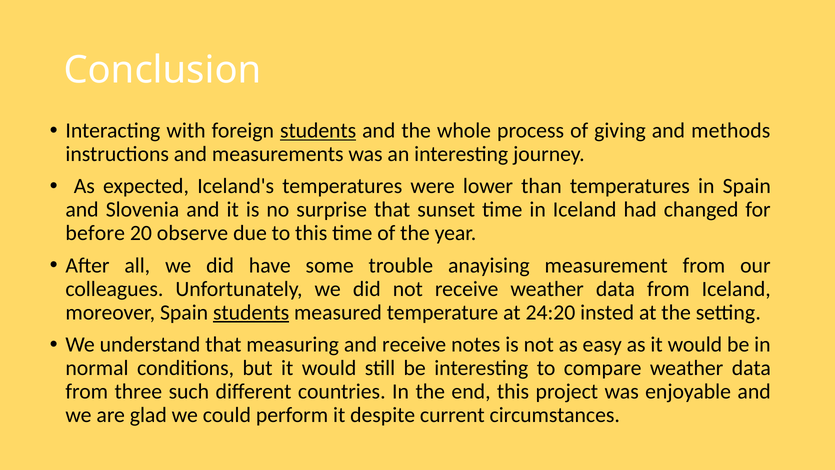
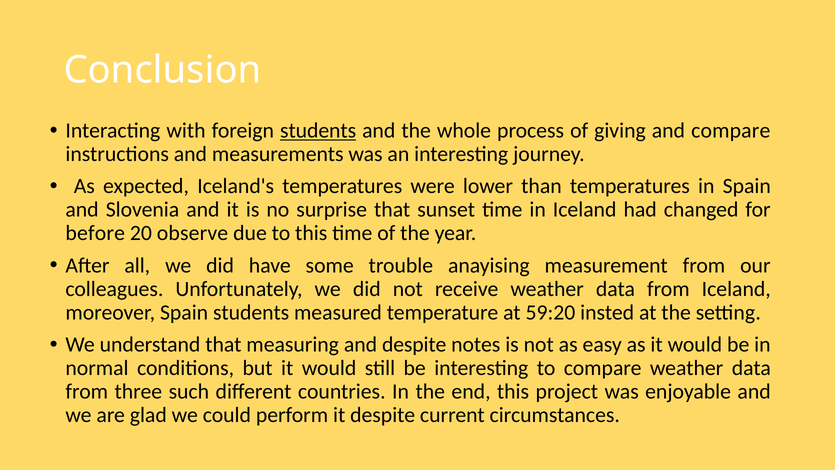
and methods: methods -> compare (731, 131)
students underline: present -> none (251, 312)
24:20: 24:20 -> 59:20 (550, 312)
and receive: receive -> despite (414, 344)
